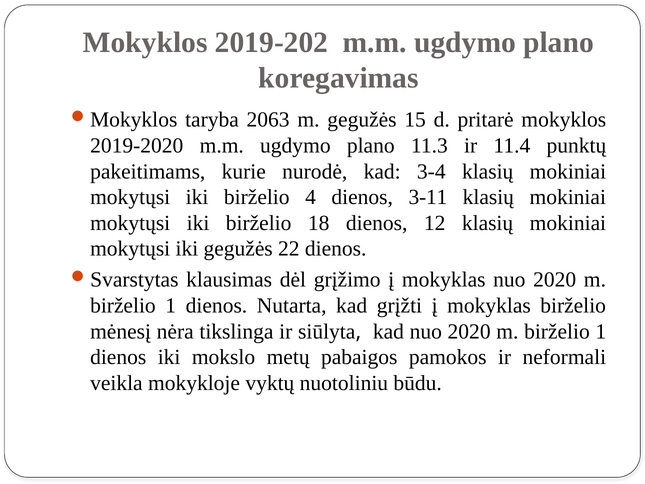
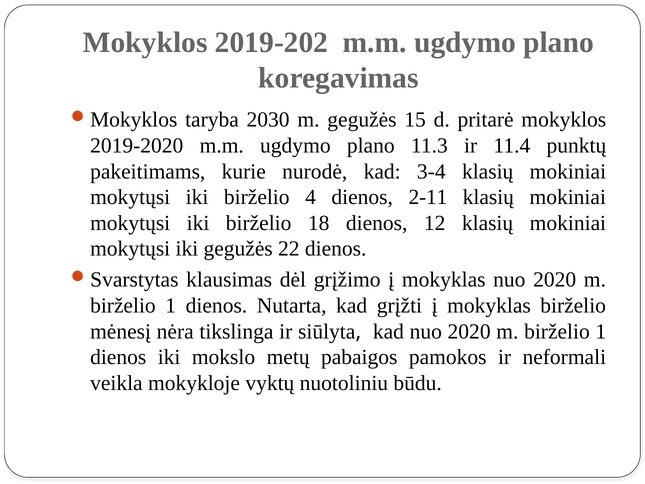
2063: 2063 -> 2030 (268, 120)
3-11: 3-11 -> 2-11 (428, 197)
